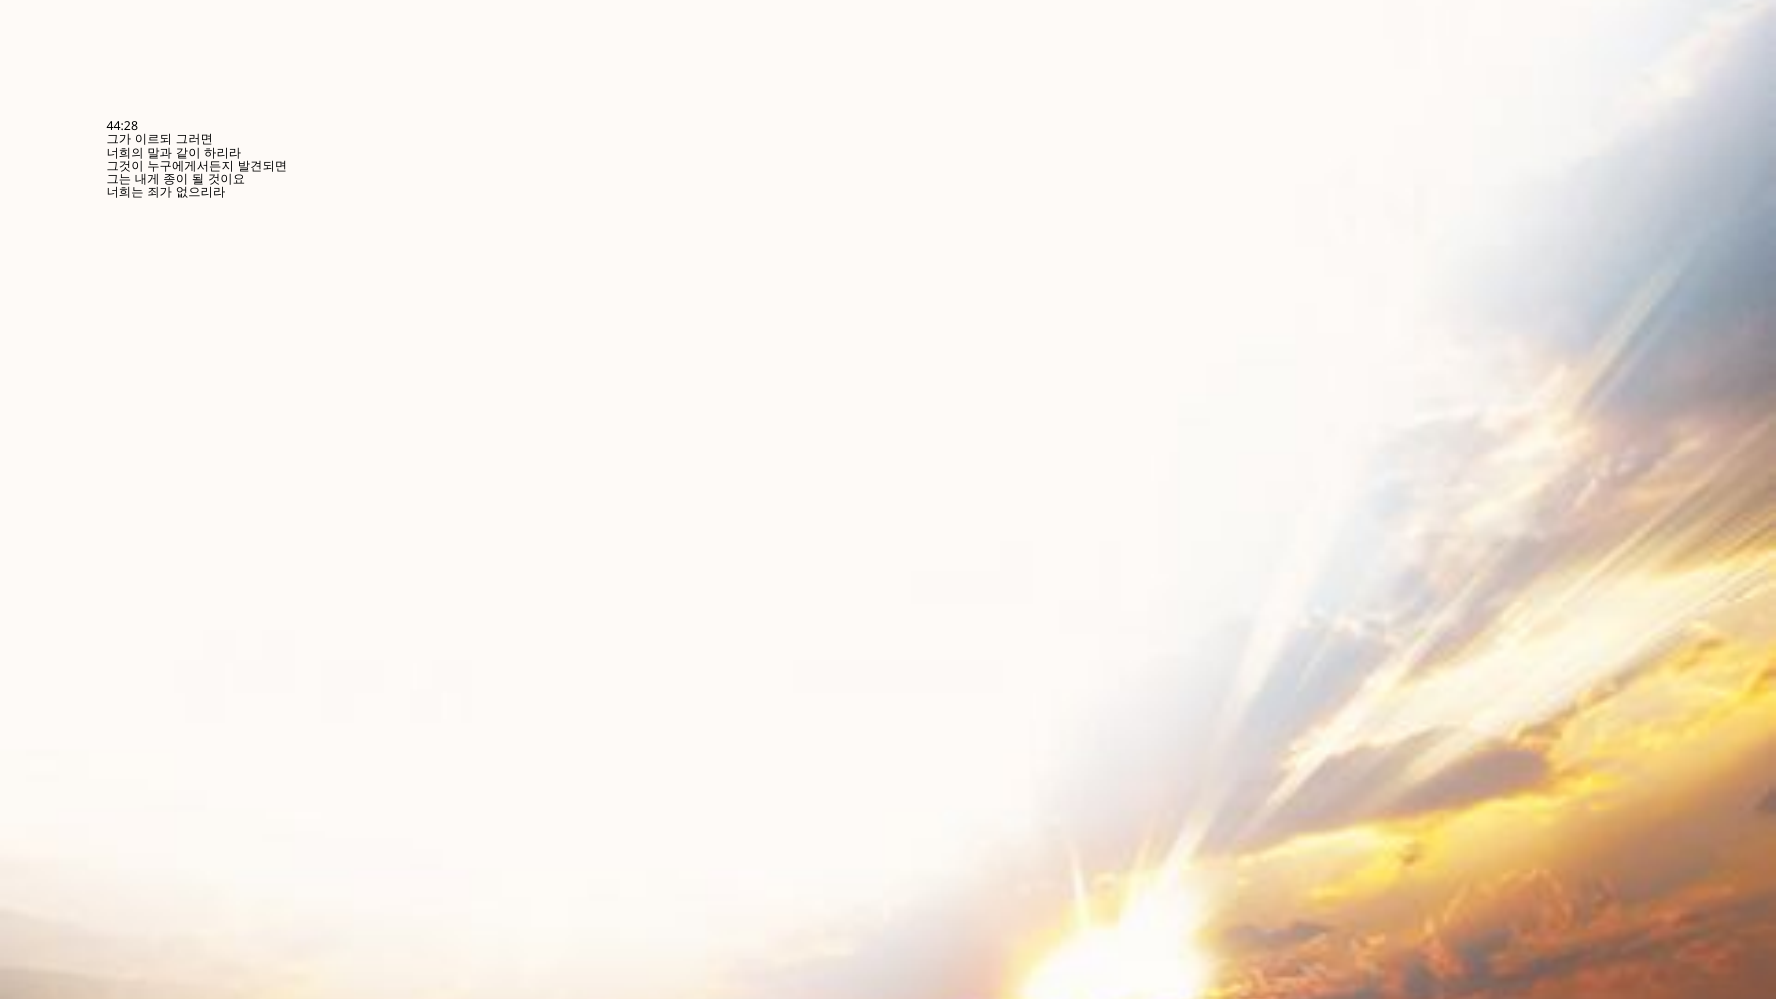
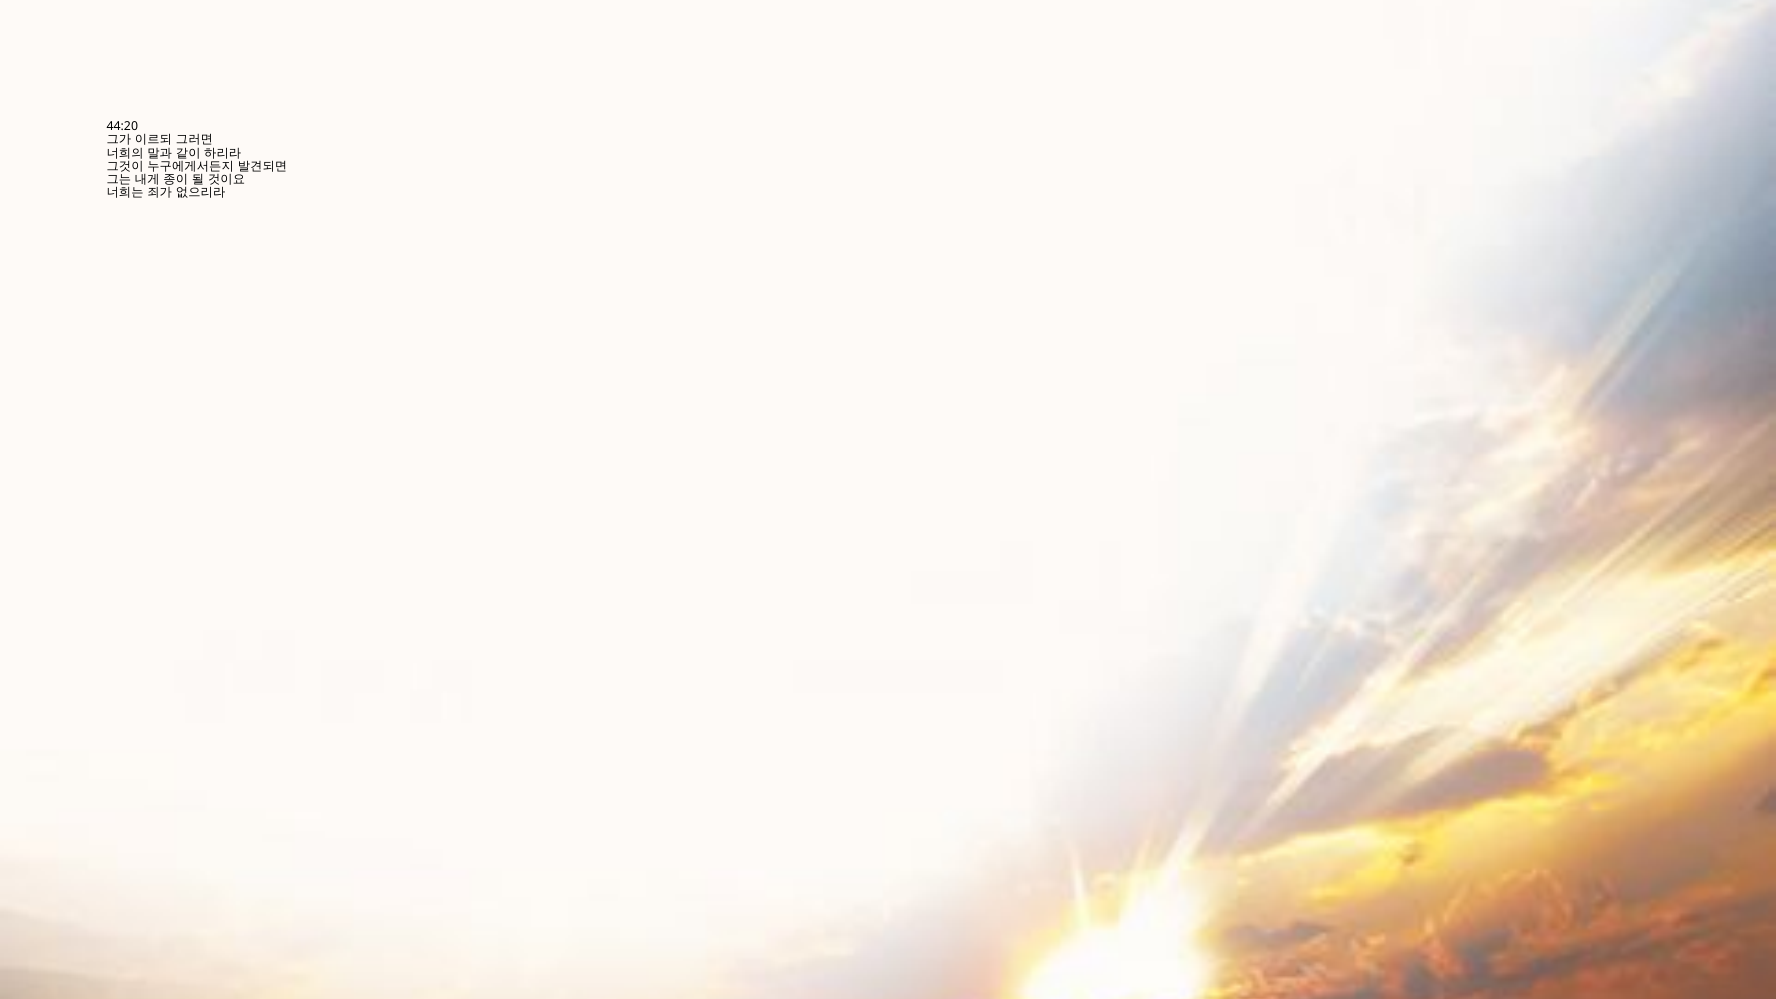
44:28: 44:28 -> 44:20 (122, 126)
